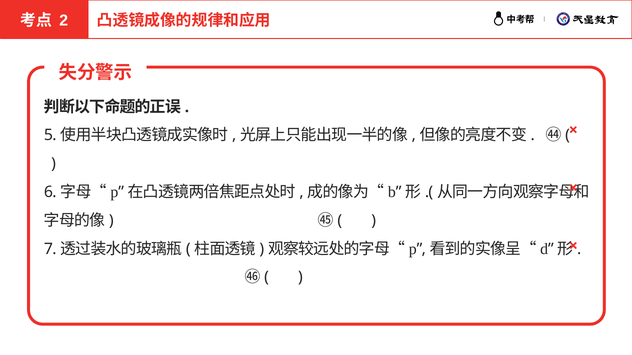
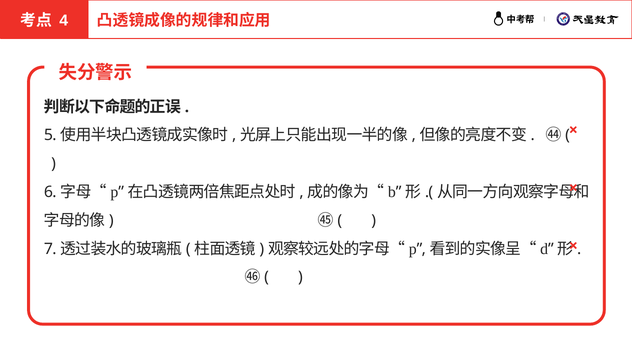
2: 2 -> 4 (64, 20)
